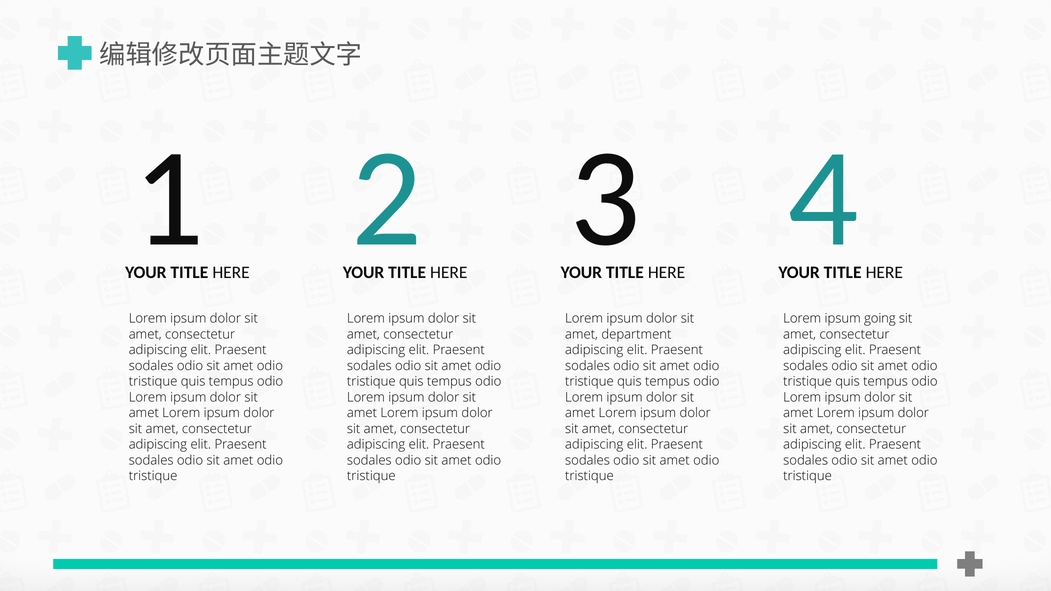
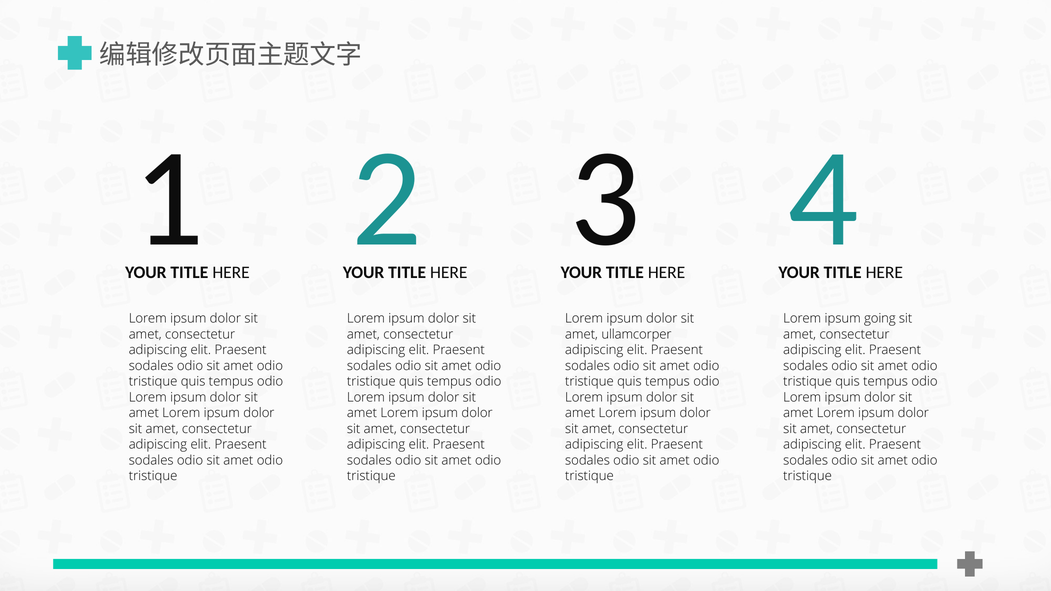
department: department -> ullamcorper (636, 334)
